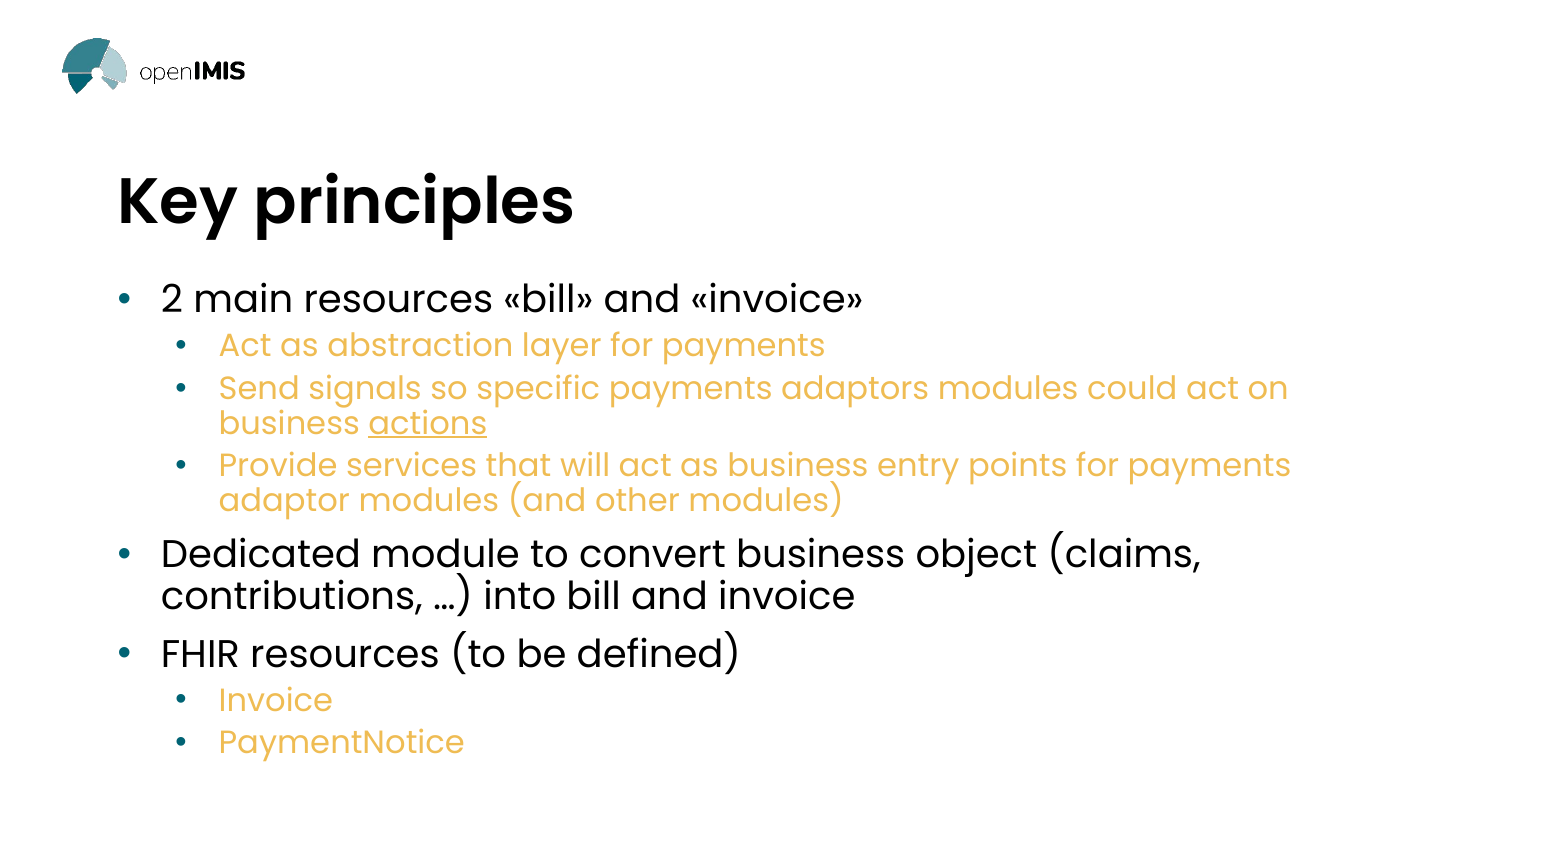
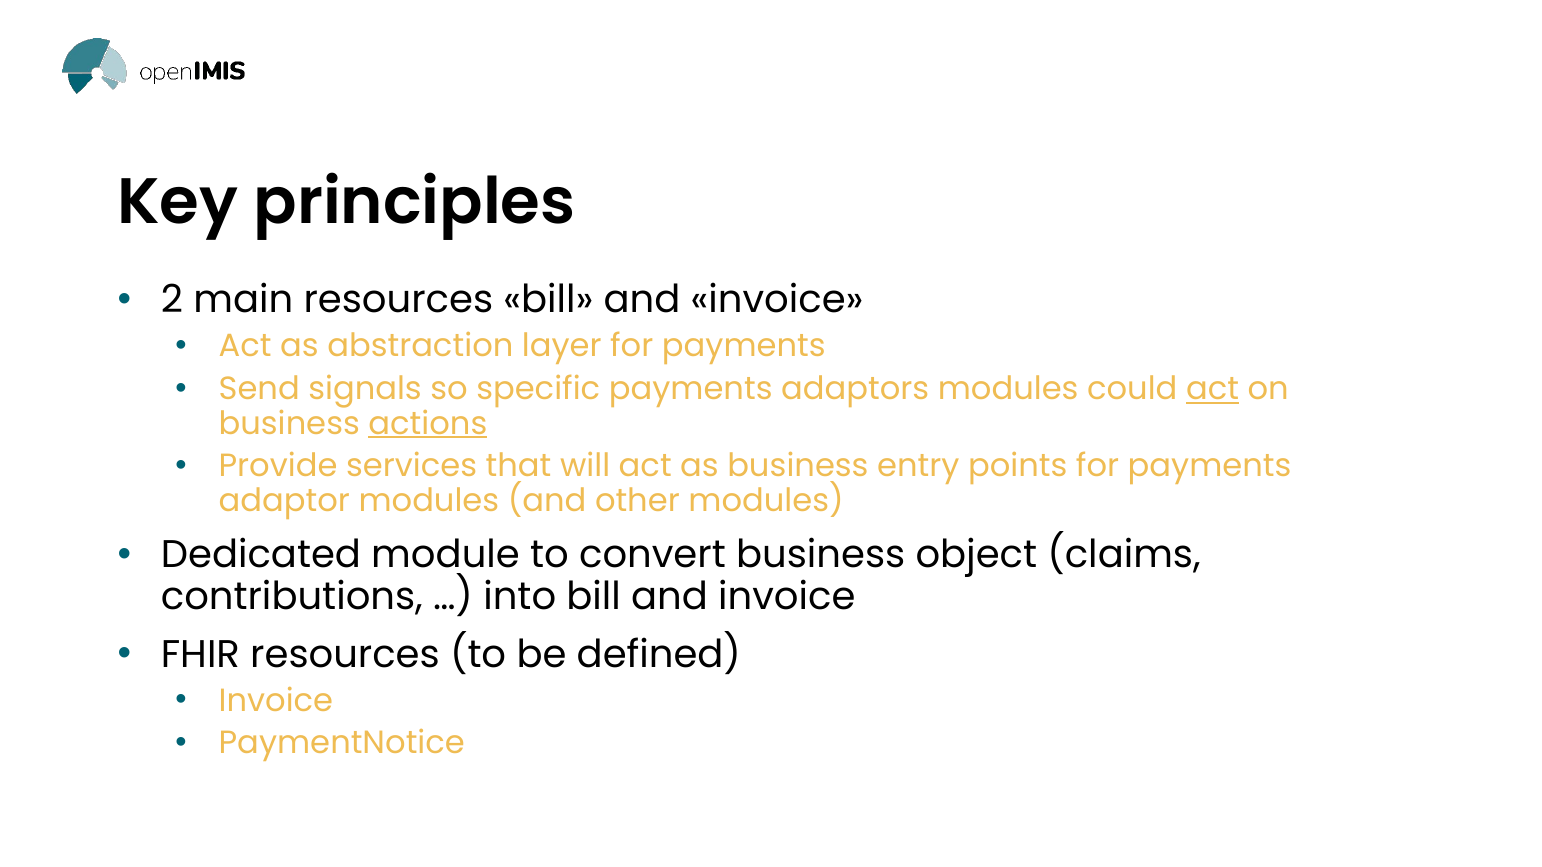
act underline: none -> present (1213, 389)
